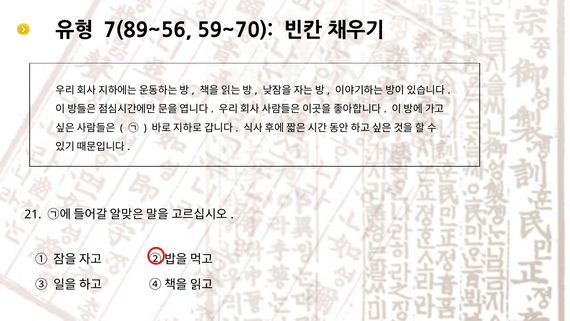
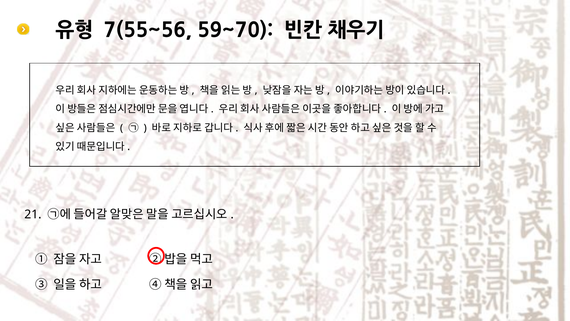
7(89~56: 7(89~56 -> 7(55~56 (148, 30)
